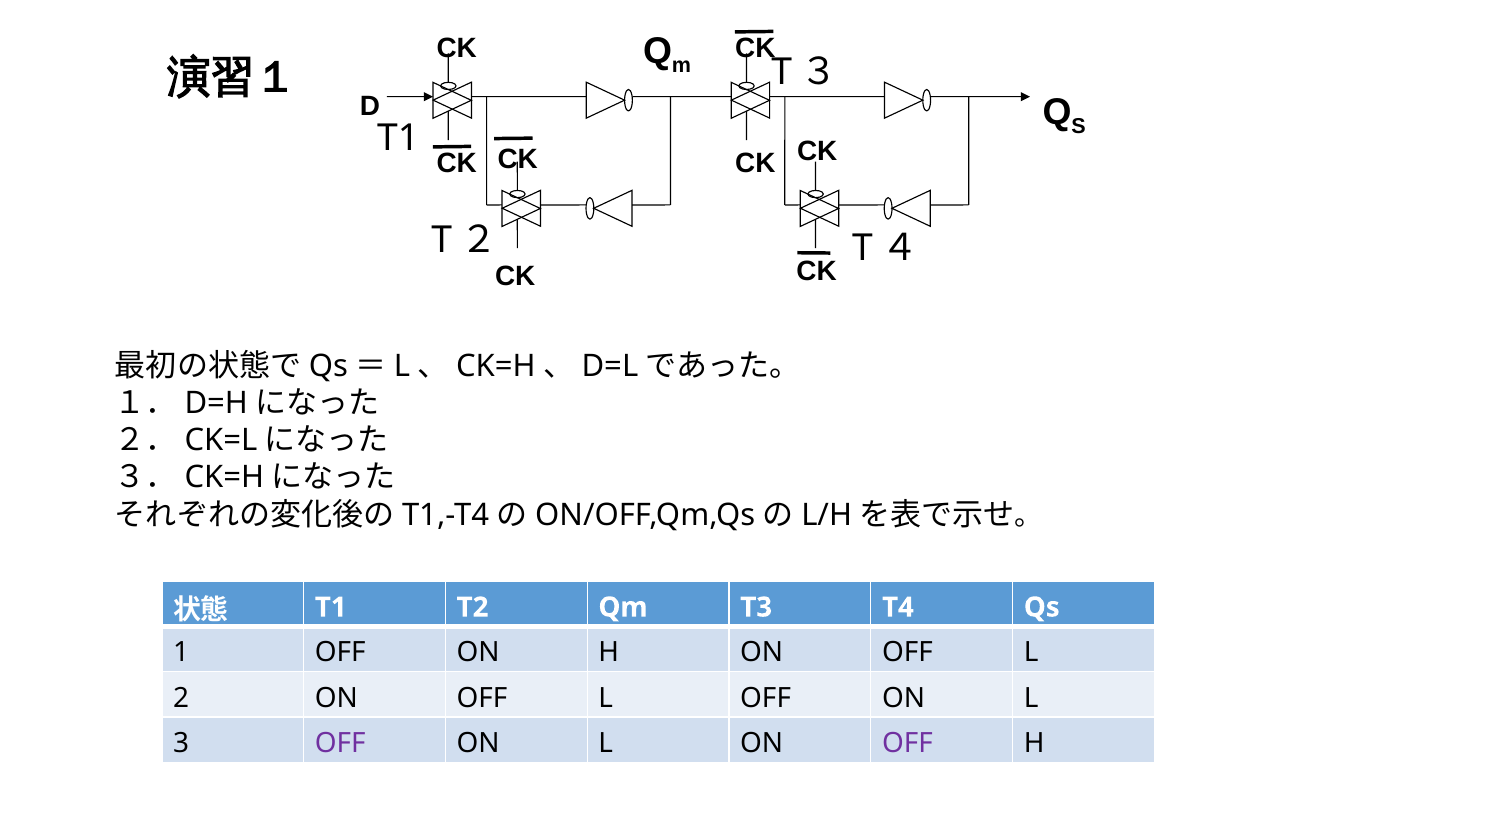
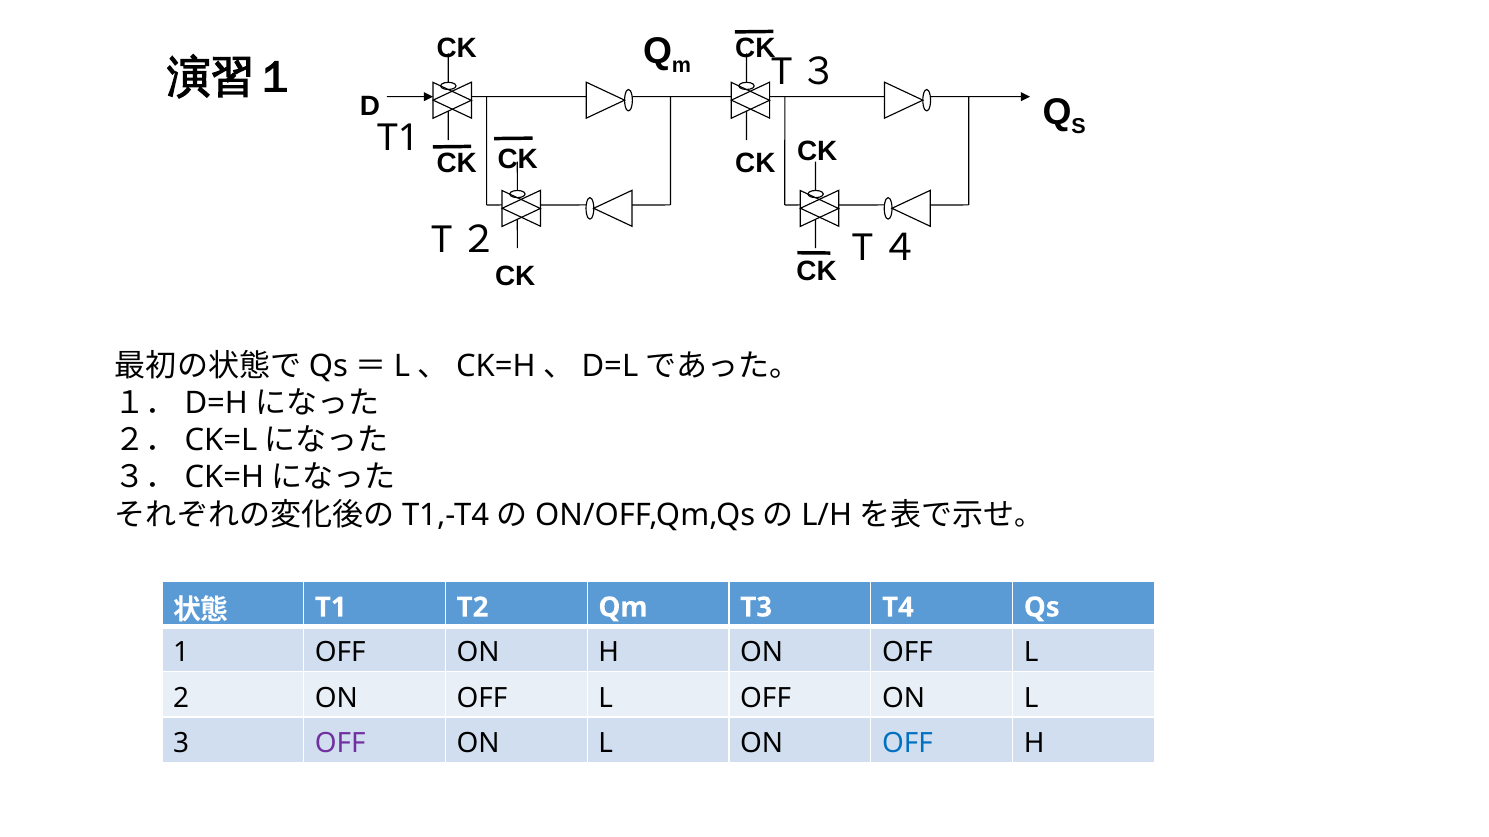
OFF colour: purple -> blue (907, 744)
